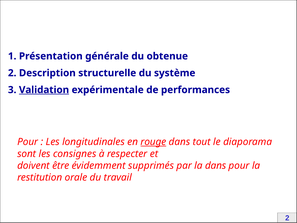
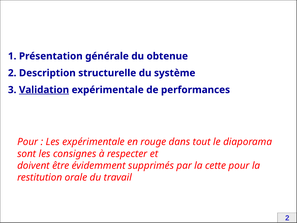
Les longitudinales: longitudinales -> expérimentale (93, 142)
rouge underline: present -> none (153, 142)
la dans: dans -> cette (216, 165)
